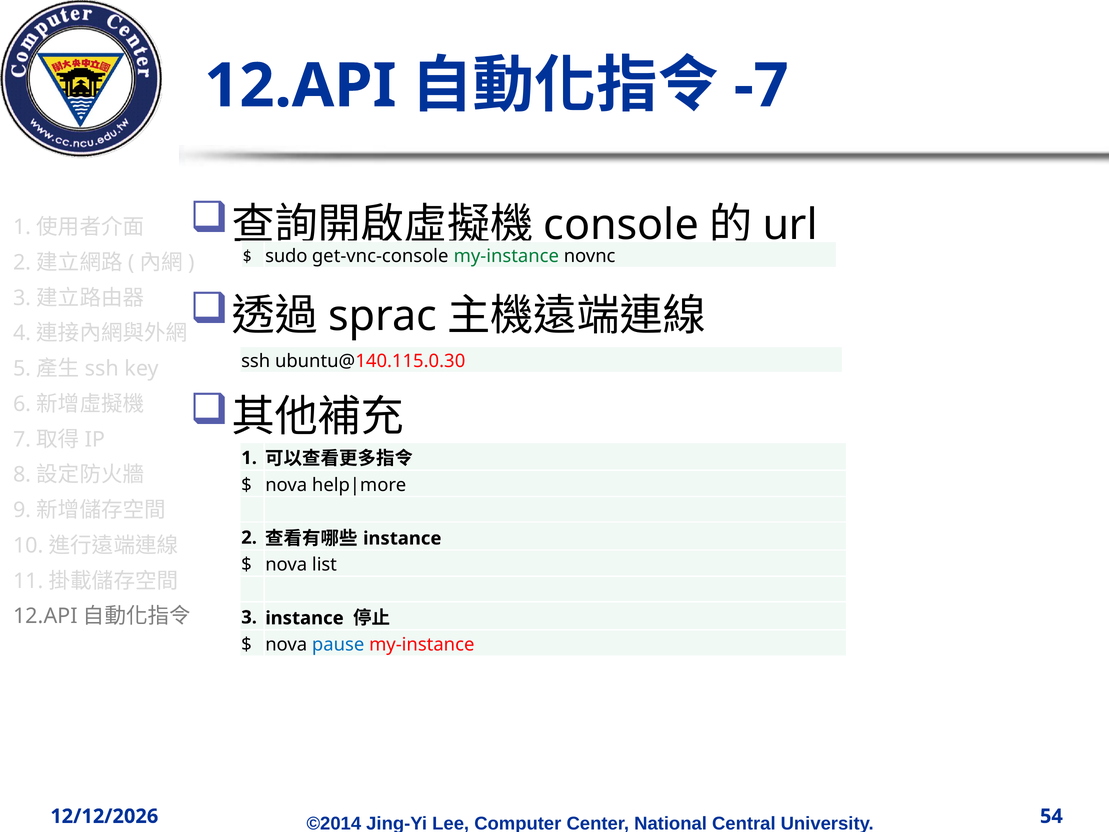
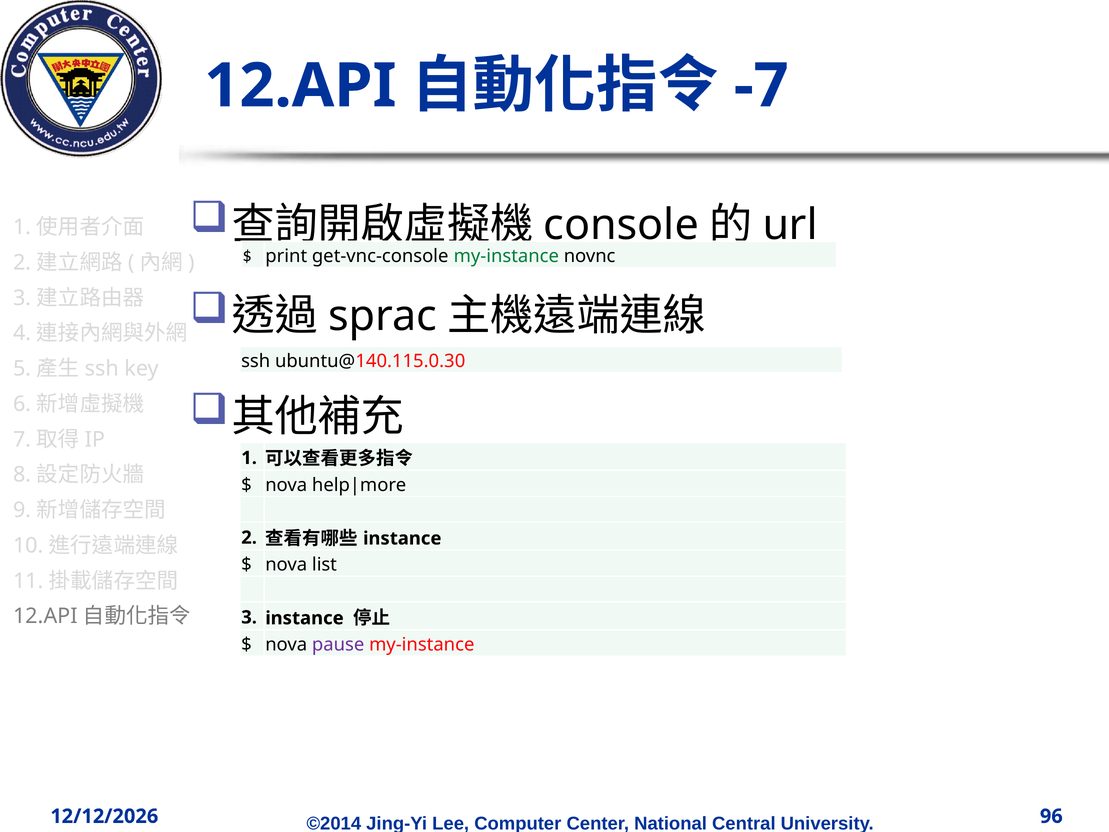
sudo: sudo -> print (286, 256)
pause colour: blue -> purple (338, 644)
54: 54 -> 96 (1051, 816)
